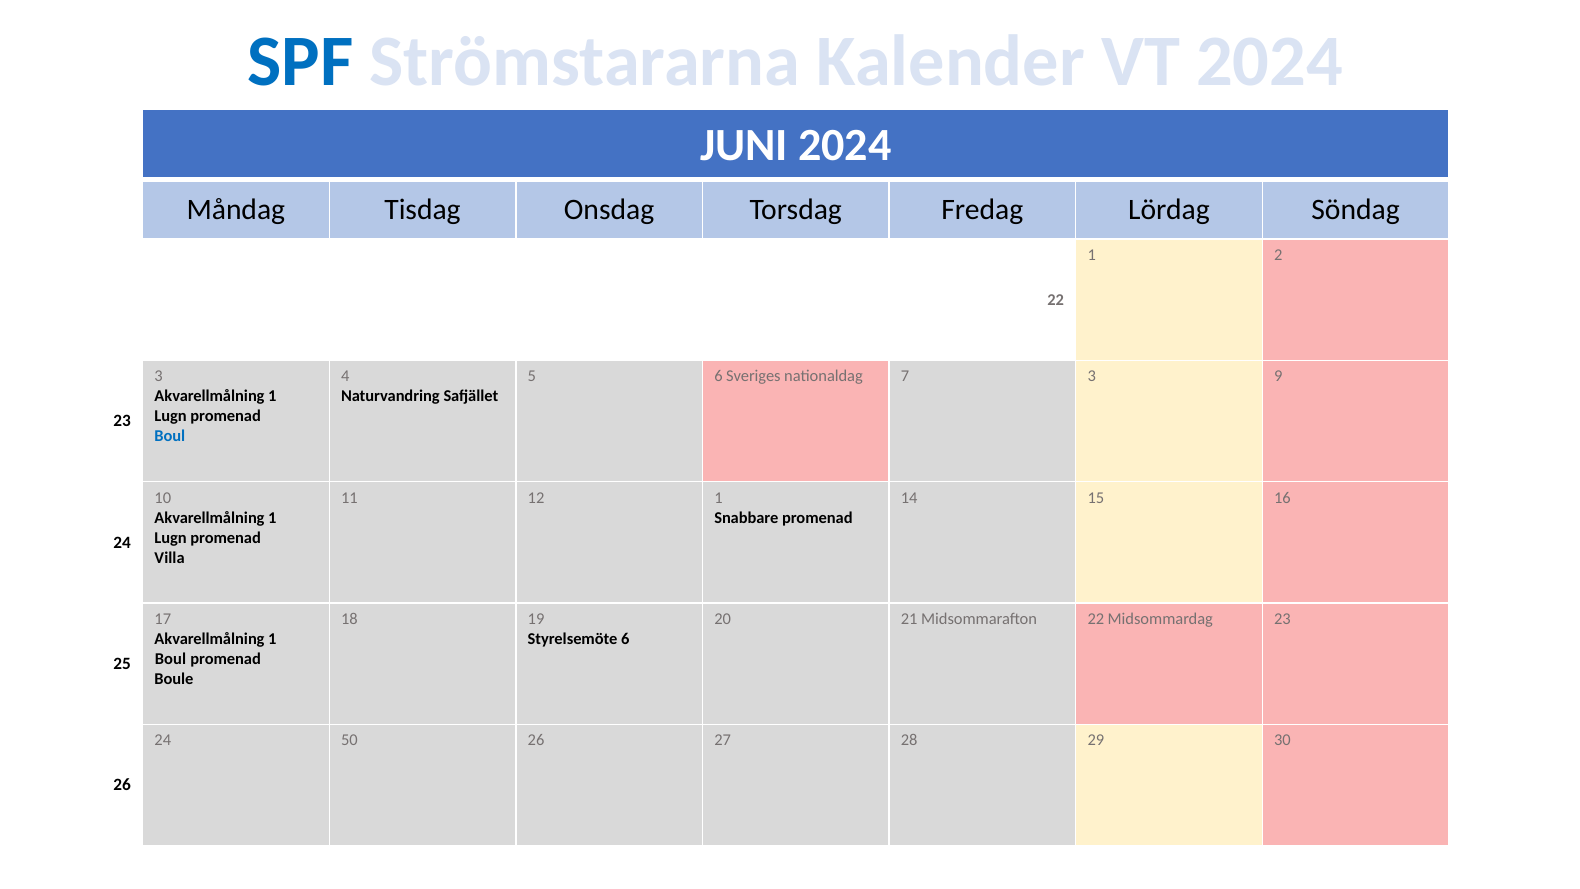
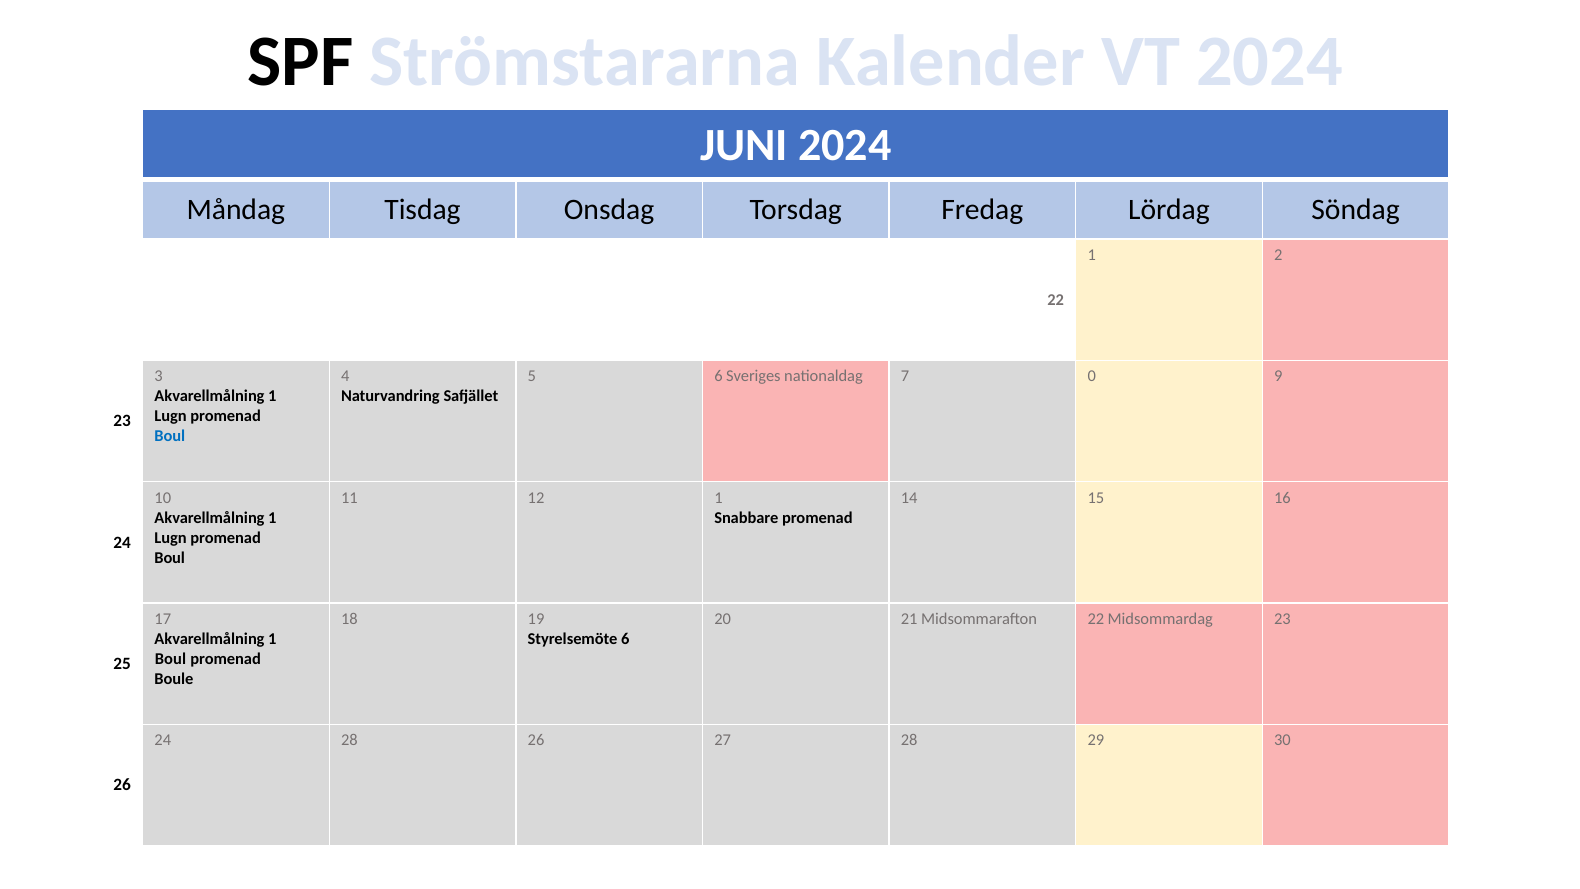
SPF colour: blue -> black (300, 62)
7 3: 3 -> 0 (1092, 376)
Villa: Villa -> Boul (170, 557)
24 50: 50 -> 28 (349, 740)
